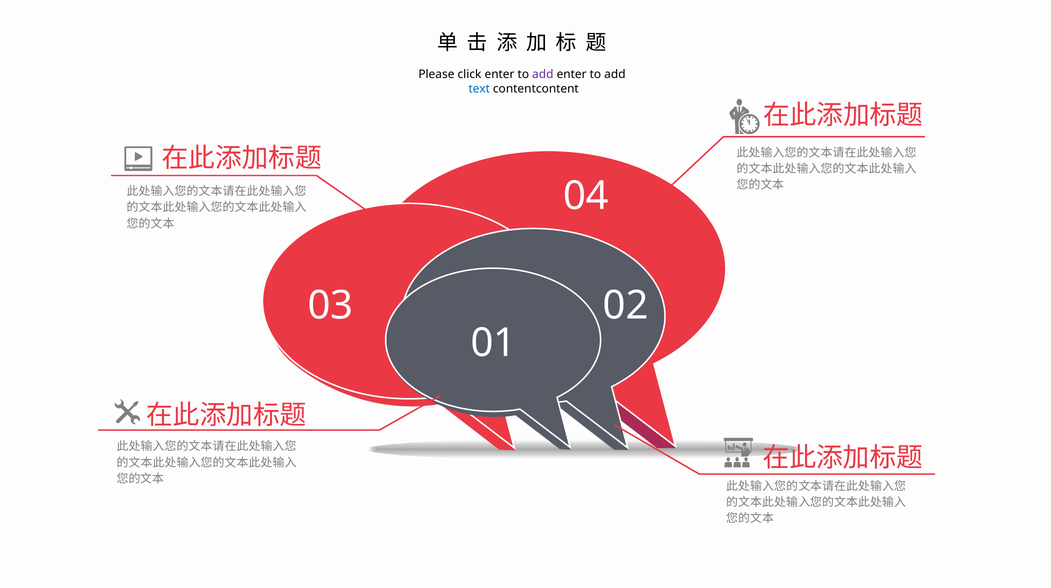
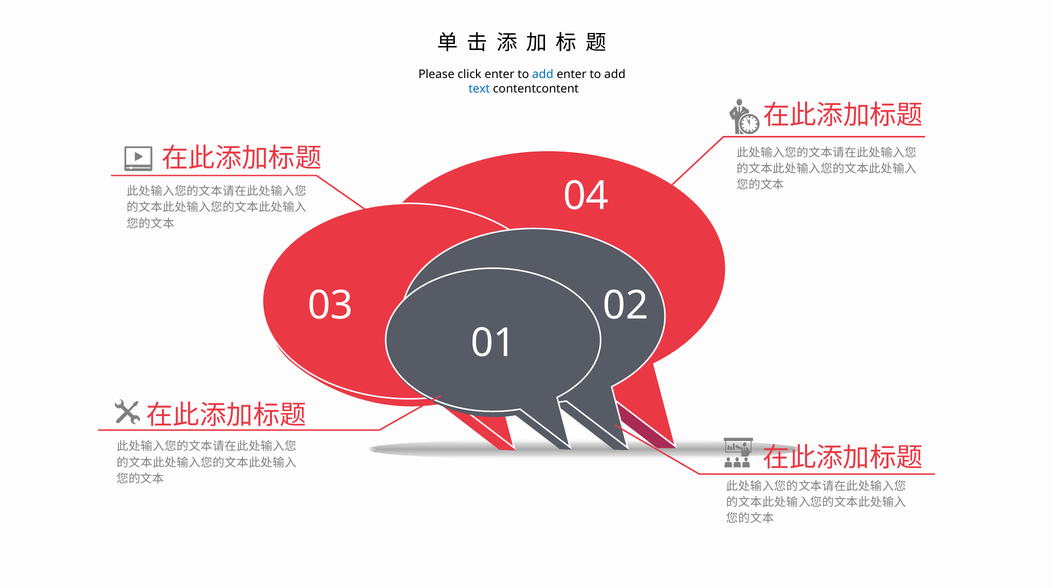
add colour: purple -> blue (543, 75)
